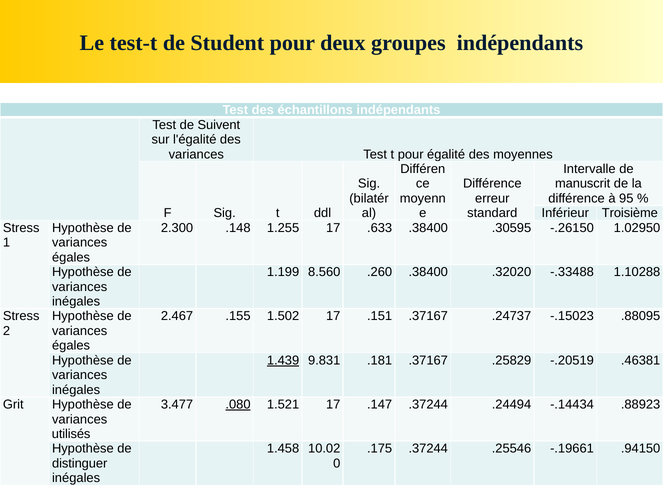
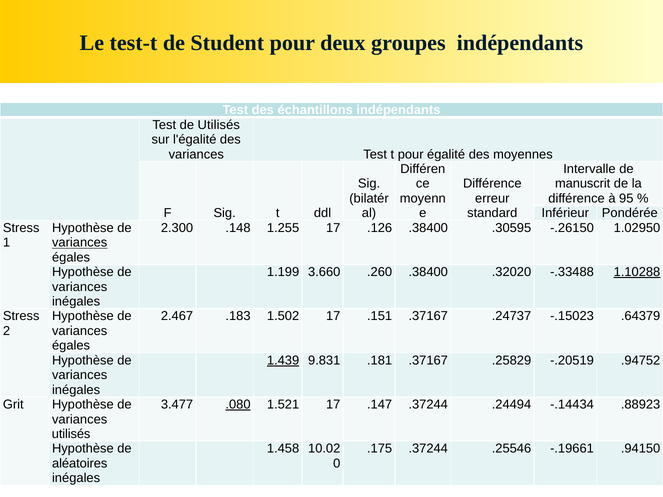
de Suivent: Suivent -> Utilisés (219, 125)
Troisième: Troisième -> Pondérée (630, 213)
.633: .633 -> .126 (380, 228)
variances underline: none -> present (80, 243)
8.560: 8.560 -> 3.660 (324, 272)
1.10288 underline: none -> present (637, 272)
.155: .155 -> .183 (238, 316)
.88095: .88095 -> .64379 (641, 316)
.46381: .46381 -> .94752 (641, 361)
distinguer: distinguer -> aléatoires (80, 464)
